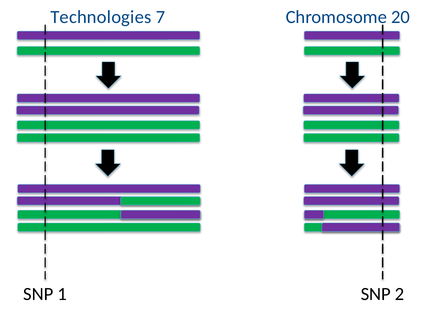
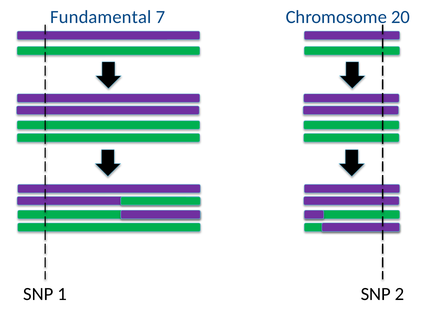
Technologies: Technologies -> Fundamental (101, 17)
